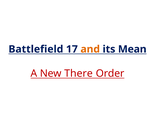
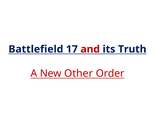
and colour: orange -> red (90, 49)
Mean: Mean -> Truth (132, 49)
There: There -> Other (79, 74)
